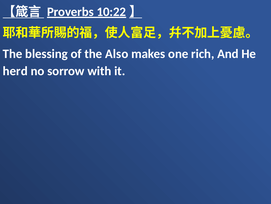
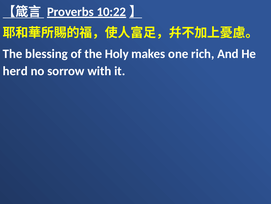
Also: Also -> Holy (117, 54)
